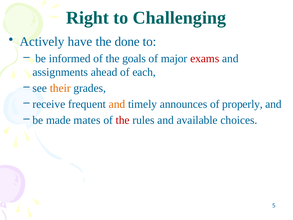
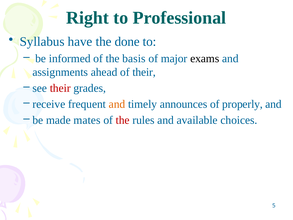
Challenging: Challenging -> Professional (179, 18)
Actively: Actively -> Syllabus (42, 42)
goals: goals -> basis (134, 58)
exams colour: red -> black (205, 58)
of each: each -> their (144, 72)
their colour: orange -> red (60, 88)
